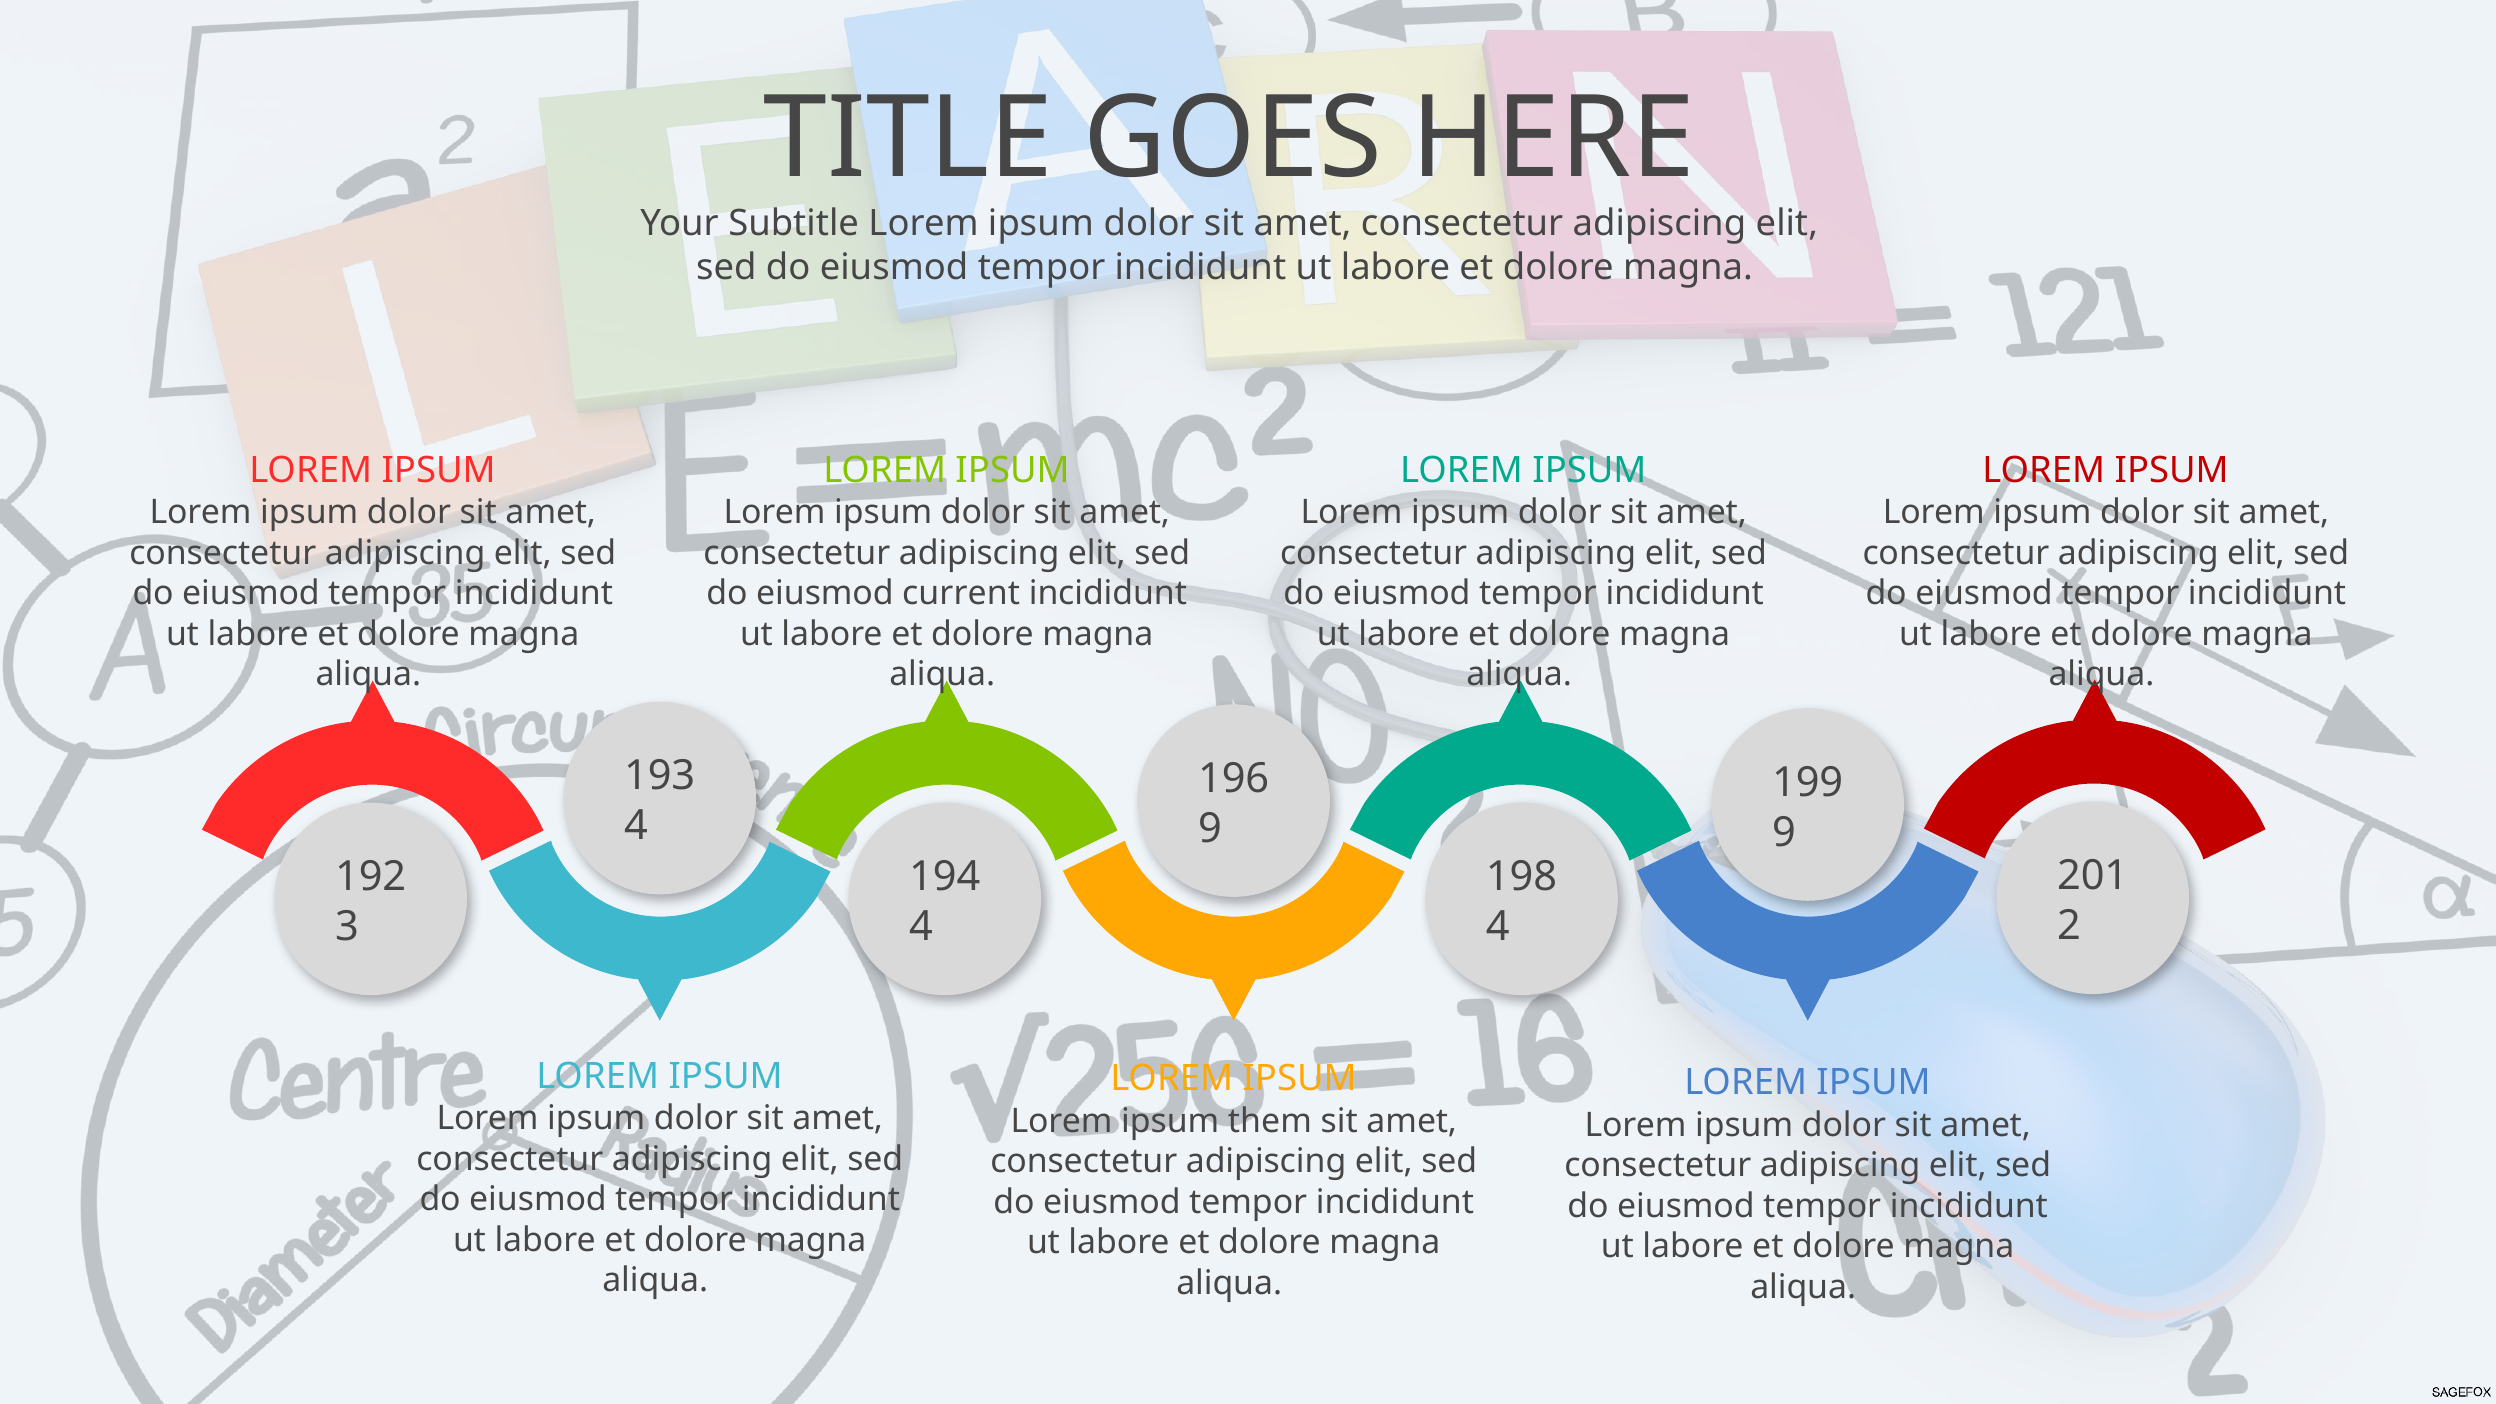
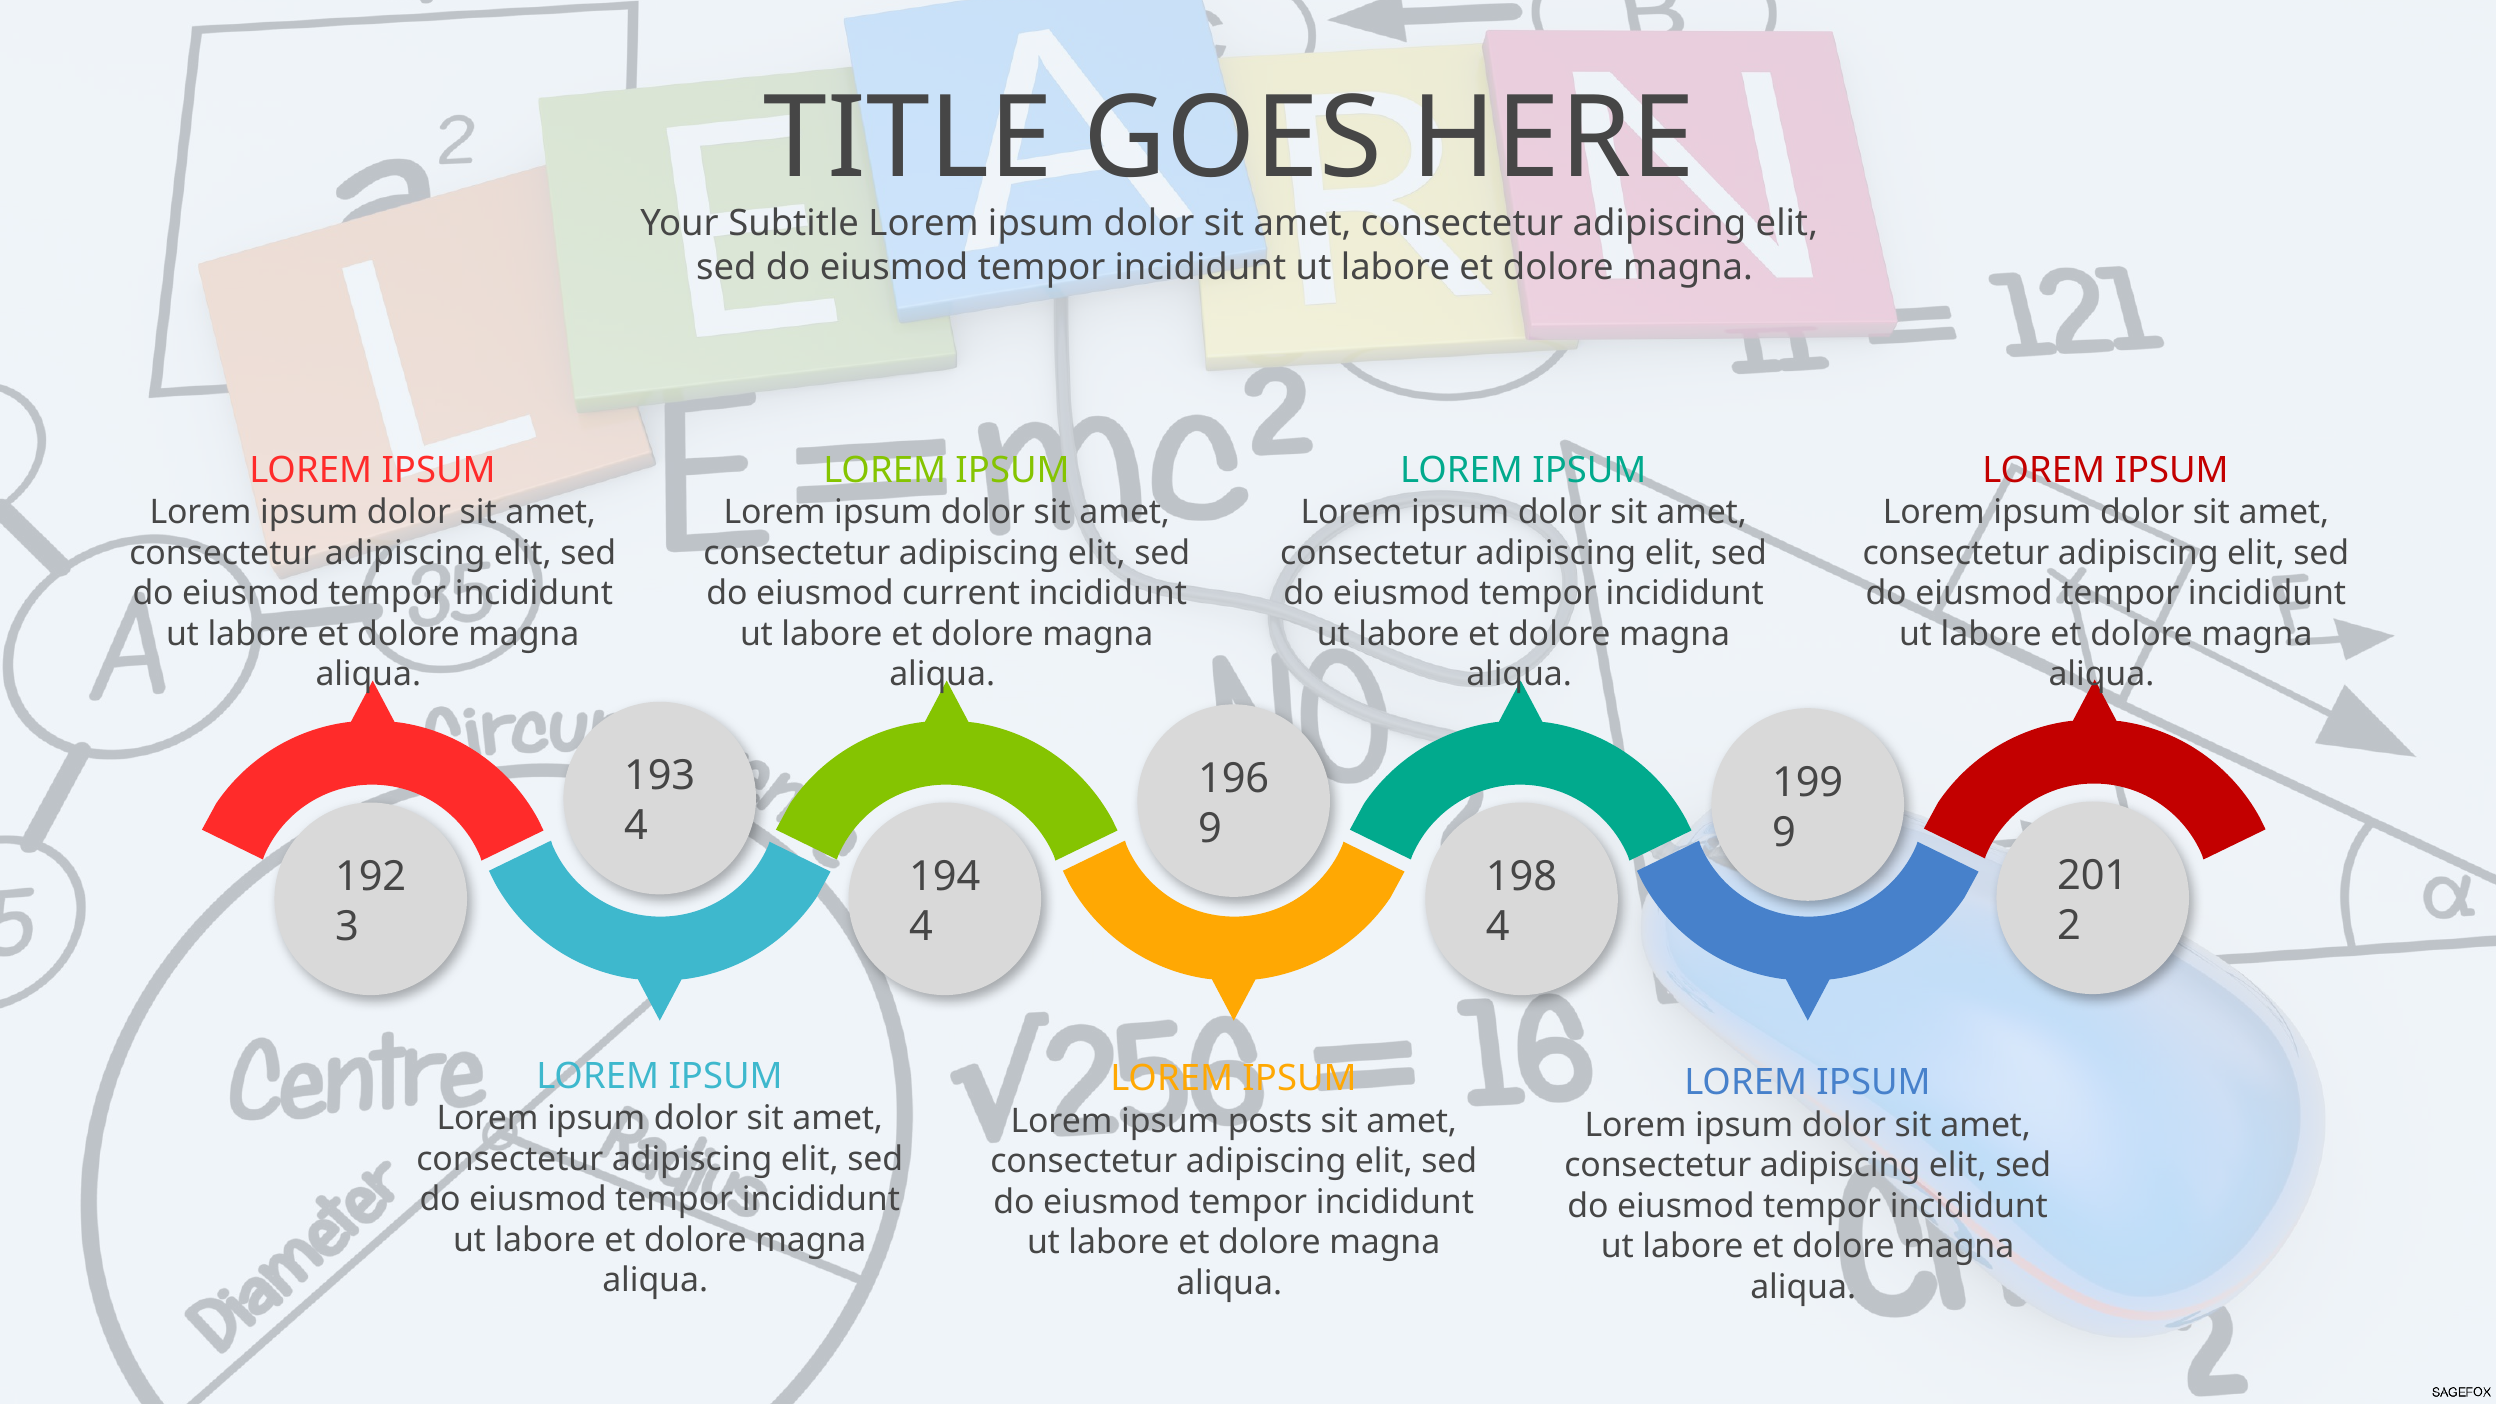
them: them -> posts (1270, 1121)
